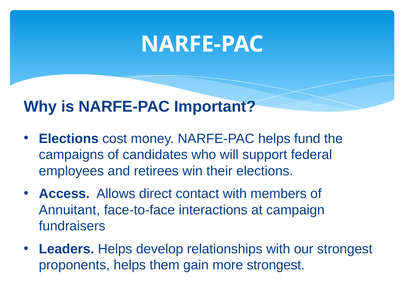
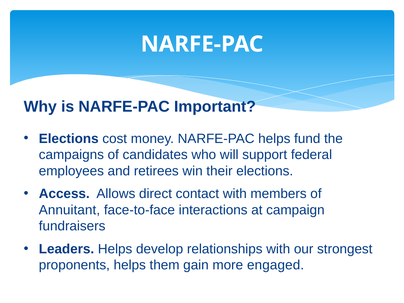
more strongest: strongest -> engaged (276, 265)
